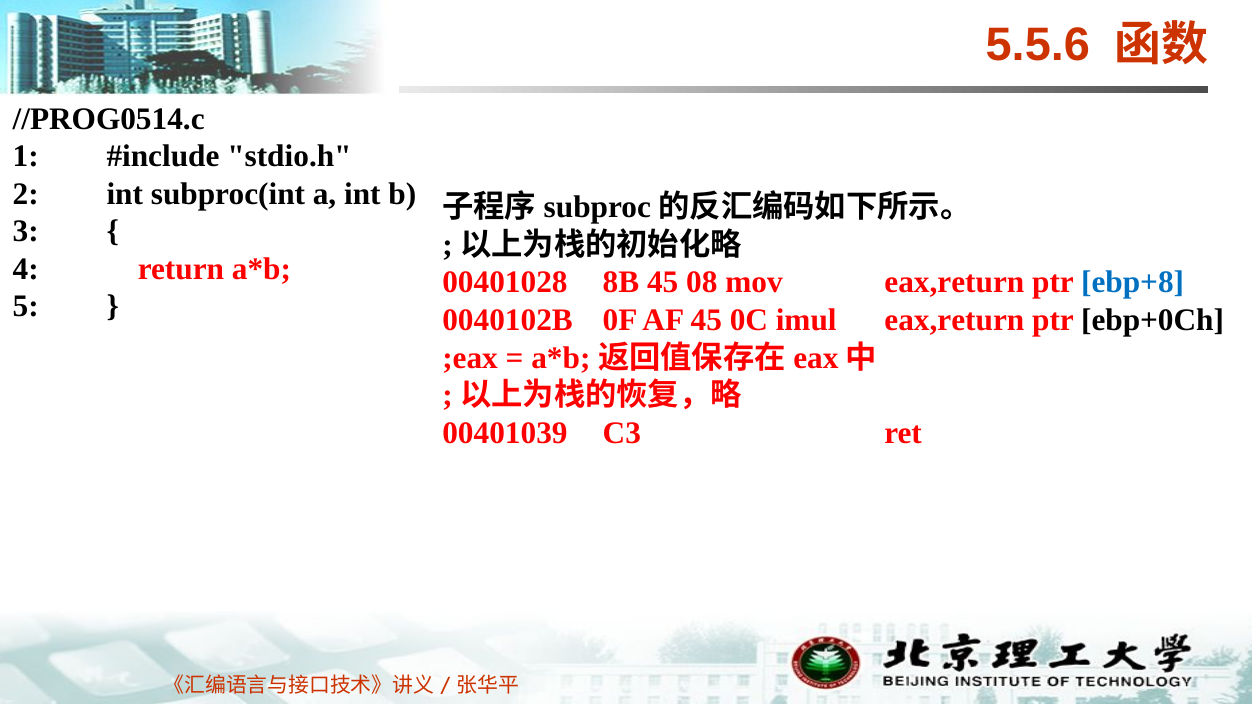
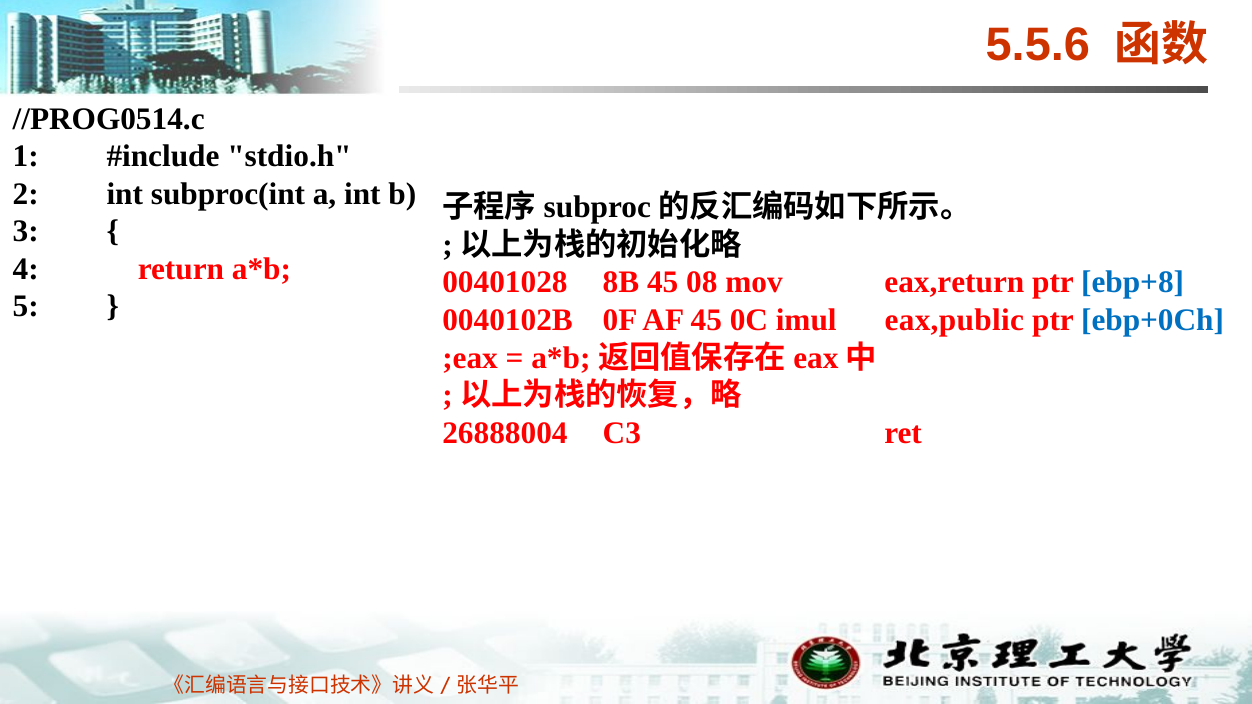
imul eax,return: eax,return -> eax,public (954, 320)
ebp+0Ch colour: black -> blue (1153, 320)
00401039: 00401039 -> 26888004 (505, 433)
